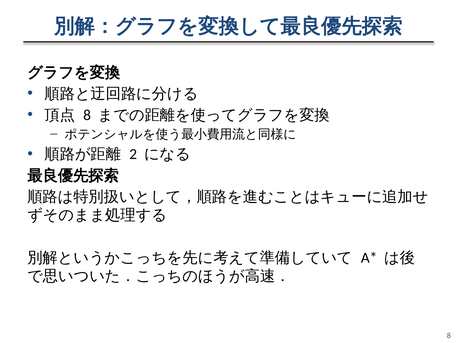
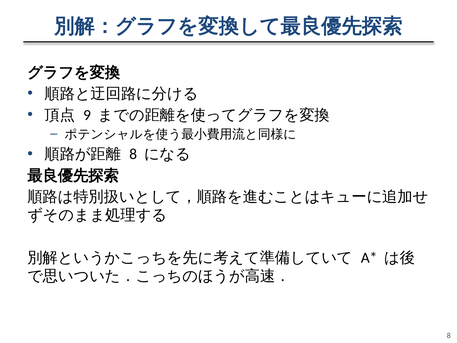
8: 8 -> 9 (87, 115)
2: 2 -> 8 (133, 154)
